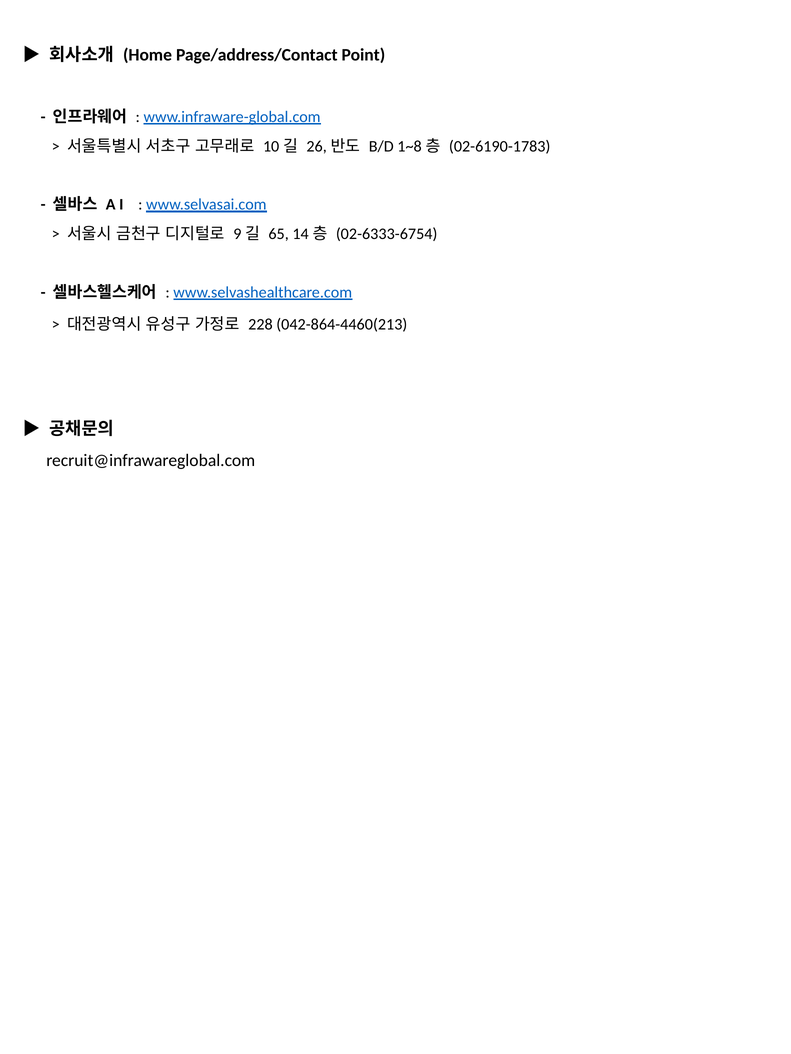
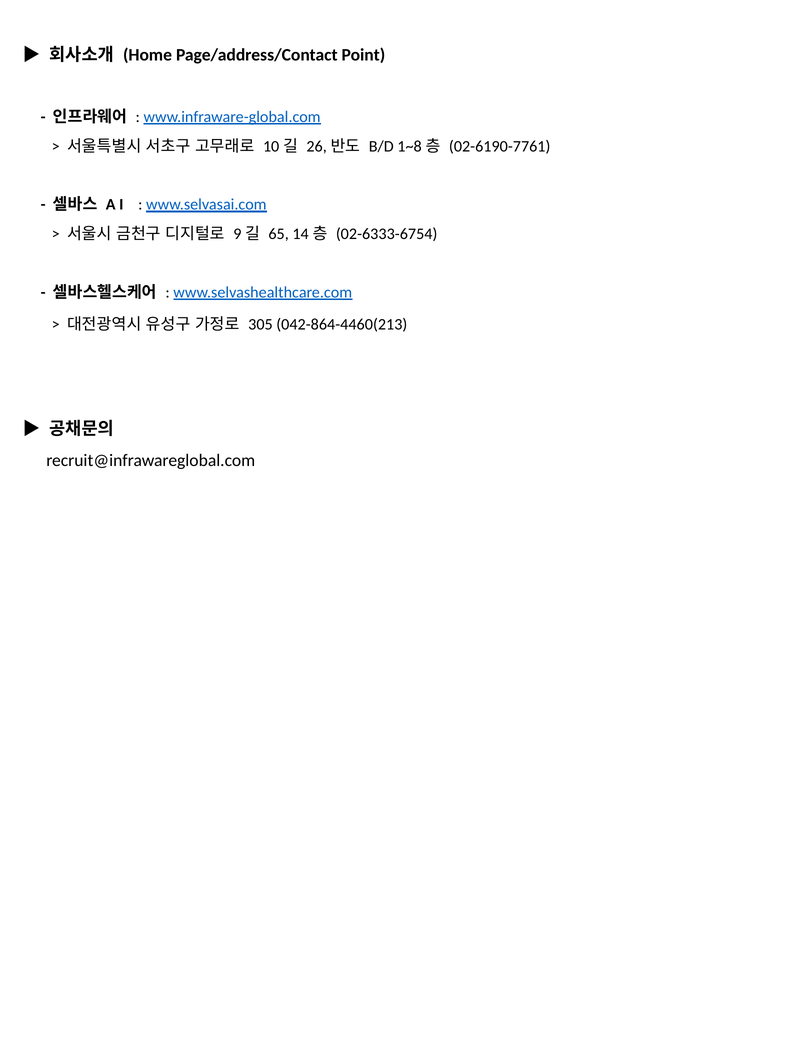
02-6190-1783: 02-6190-1783 -> 02-6190-7761 (500, 146)
228: 228 -> 305 (260, 324)
